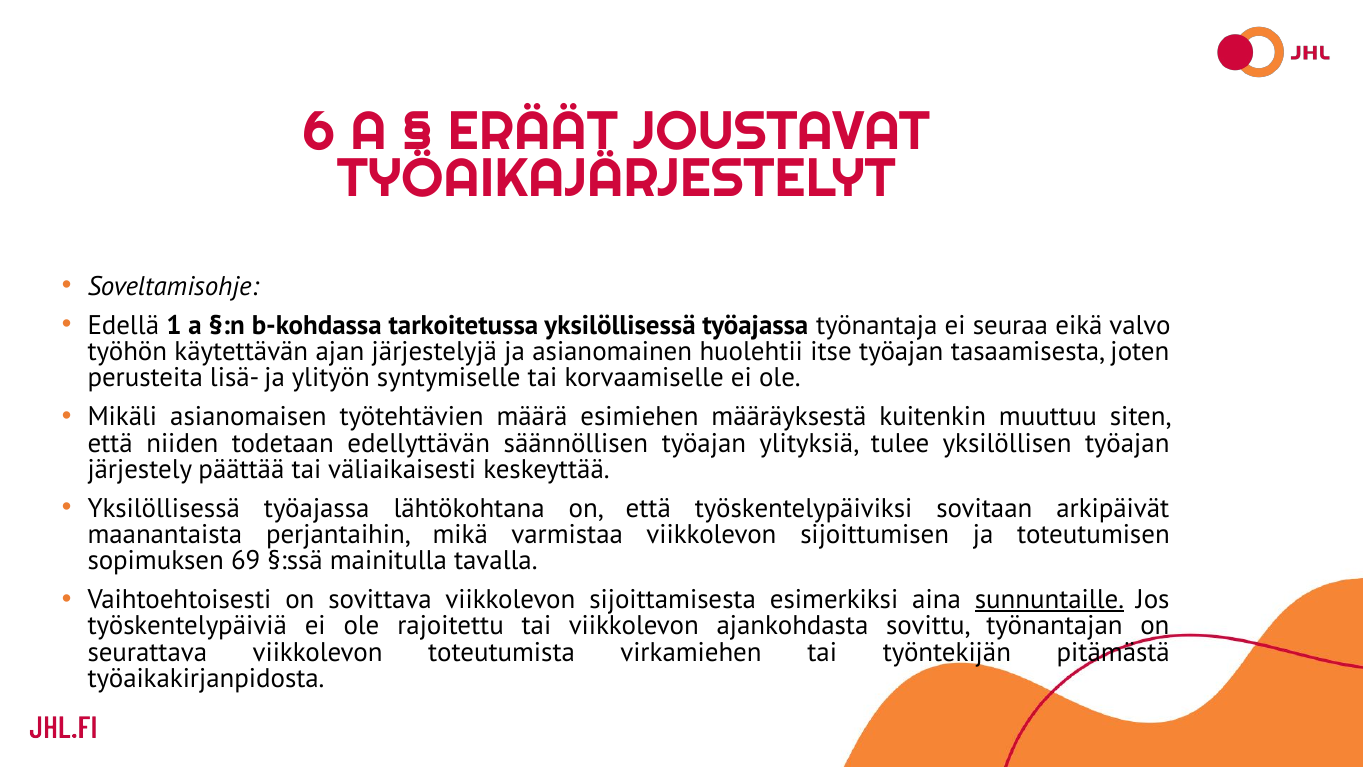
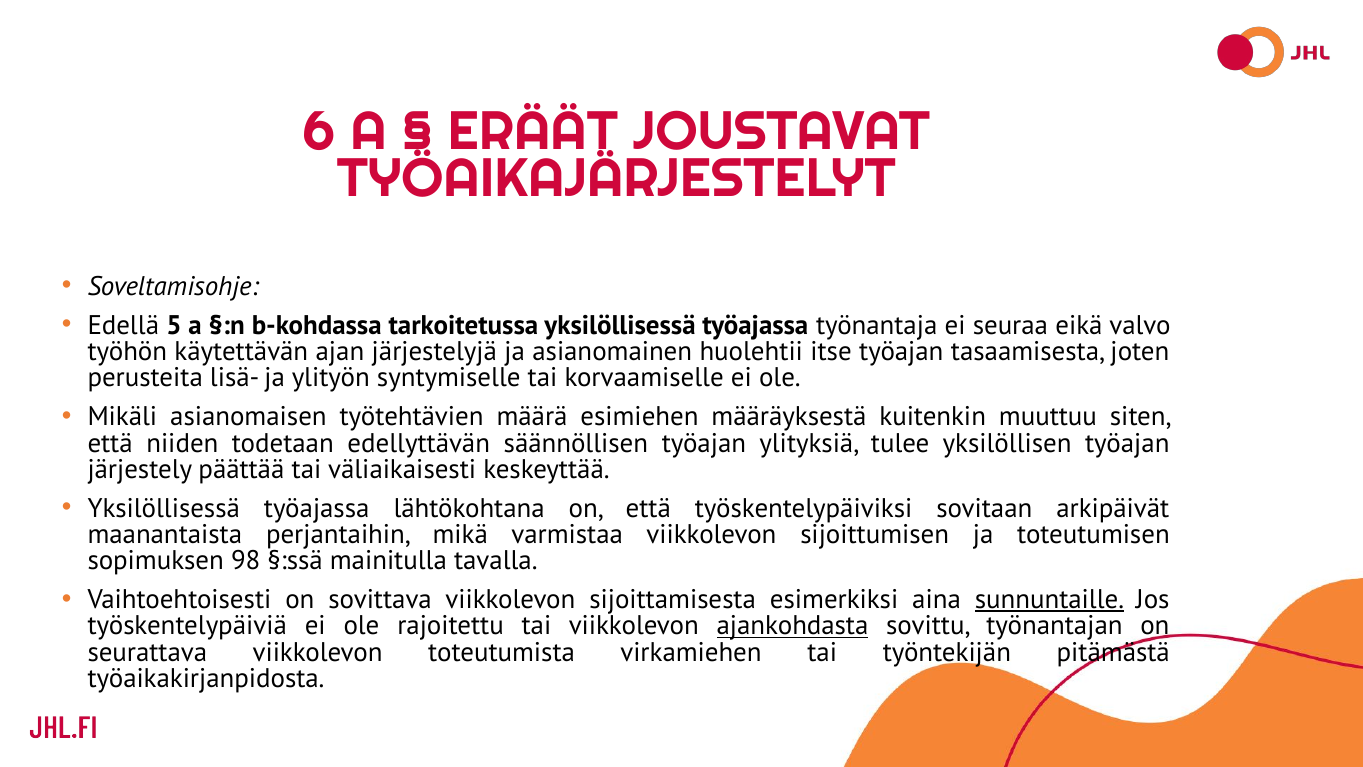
1: 1 -> 5 (174, 325)
69: 69 -> 98 (246, 560)
ajankohdasta underline: none -> present (793, 626)
